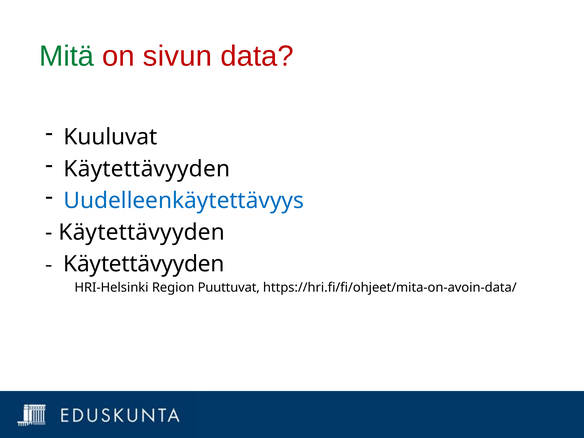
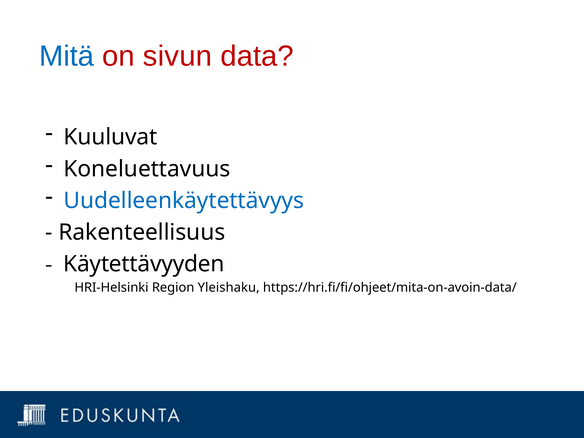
Mitä colour: green -> blue (67, 56)
Käytettävyyden: Käytettävyyden -> Koneluettavuus (147, 169)
Käytettävyyden: Käytettävyyden -> Rakenteellisuus (142, 232)
Puuttuvat: Puuttuvat -> Yleishaku (229, 287)
